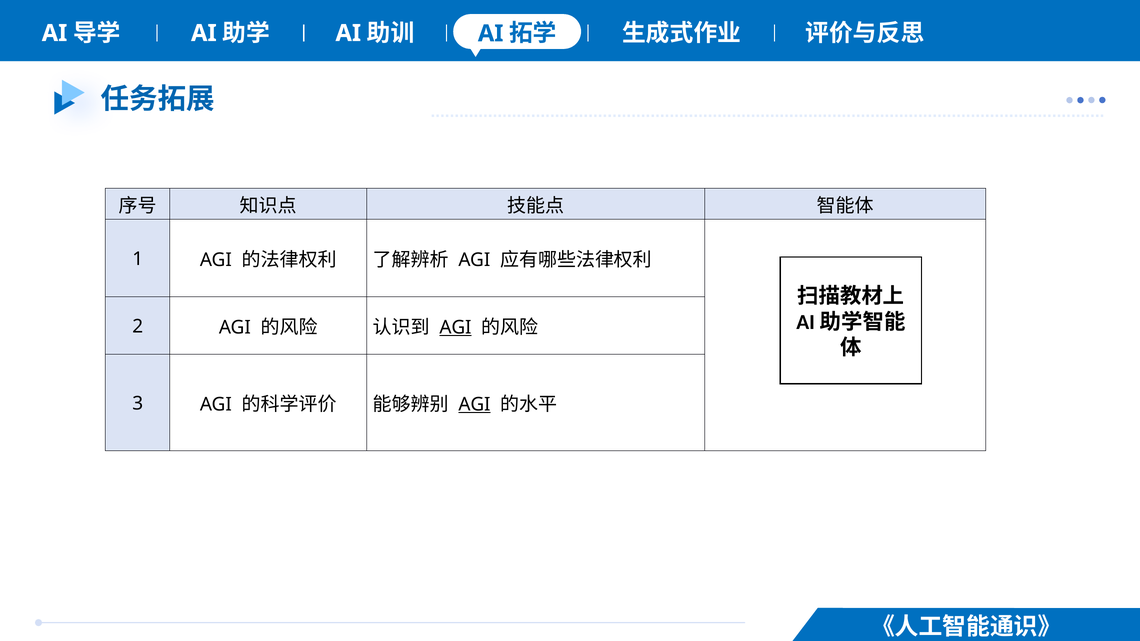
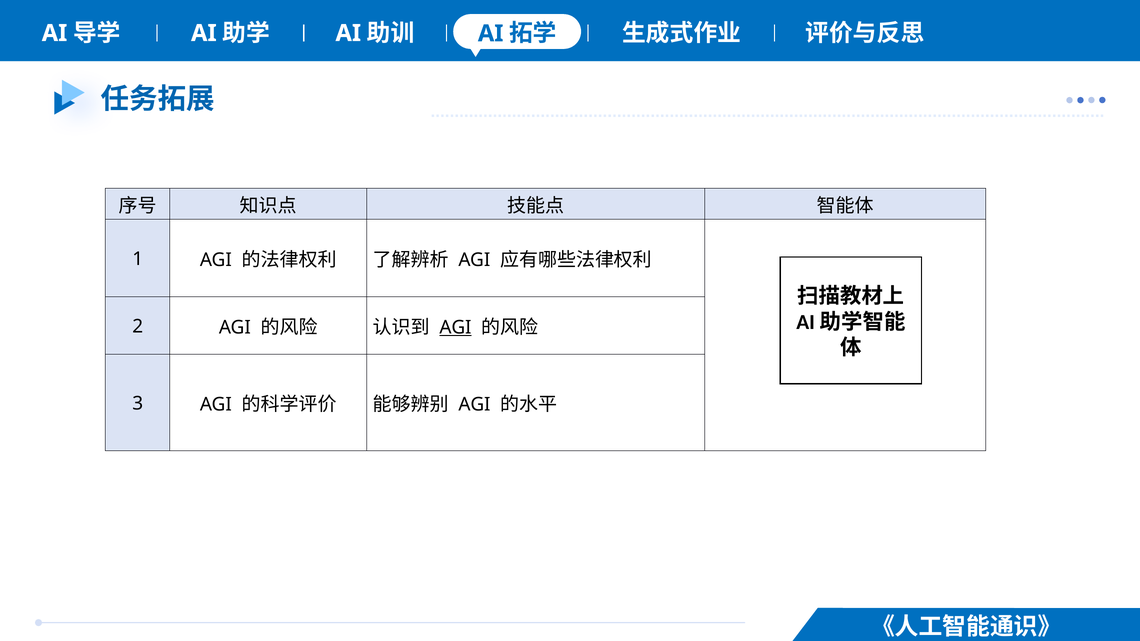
AGI underline: present -> none (474, 405)
